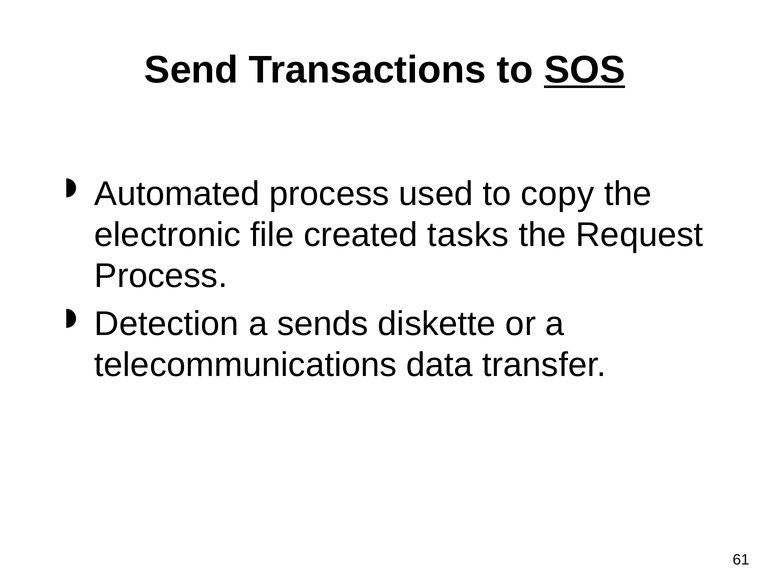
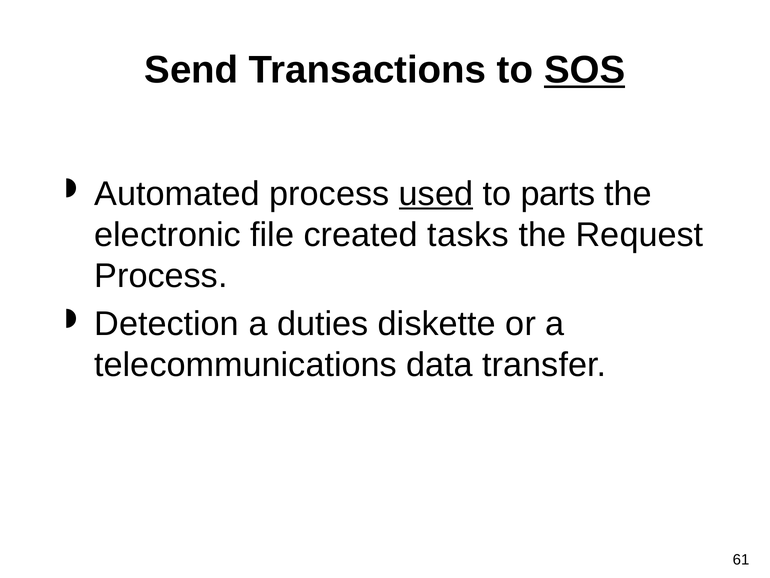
used underline: none -> present (436, 194)
copy: copy -> parts (558, 194)
sends: sends -> duties (323, 324)
